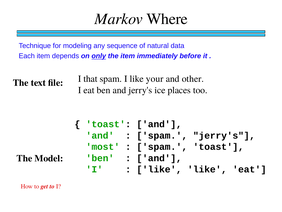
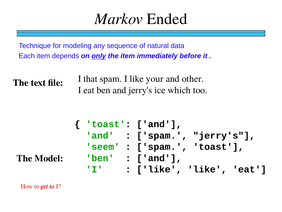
Where: Where -> Ended (167, 19)
places: places -> which (179, 90)
most: most -> seem (103, 146)
